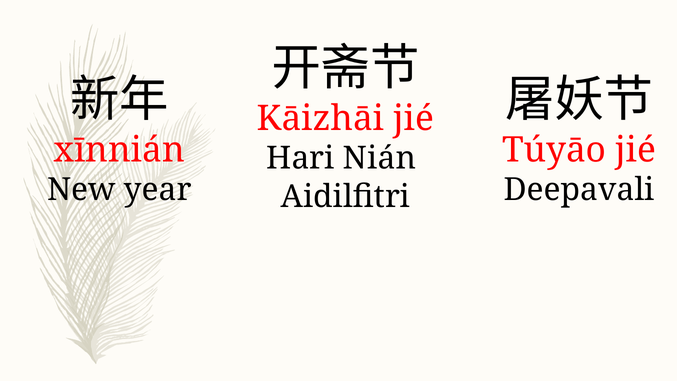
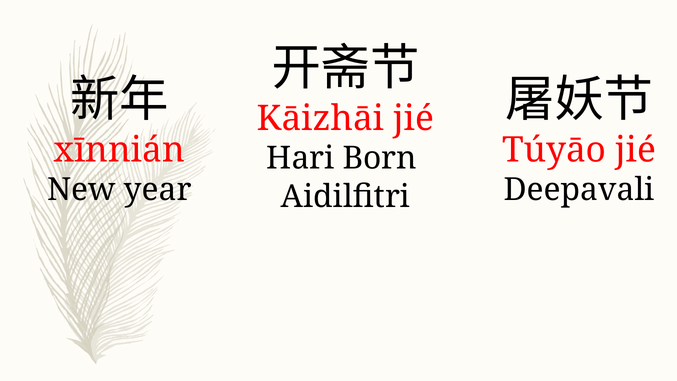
Nián: Nián -> Born (380, 158)
